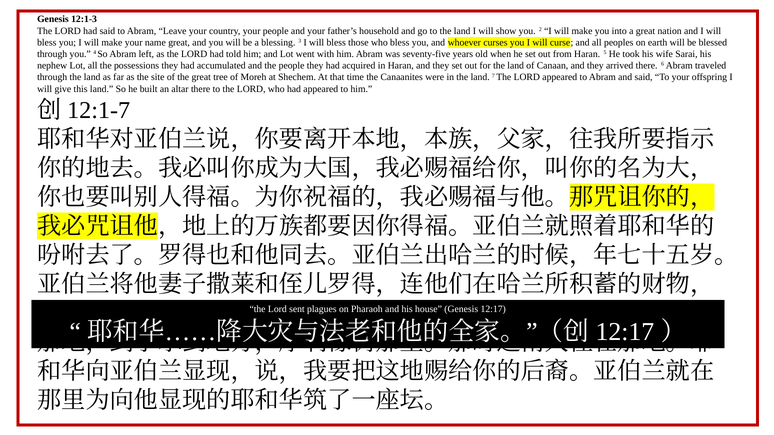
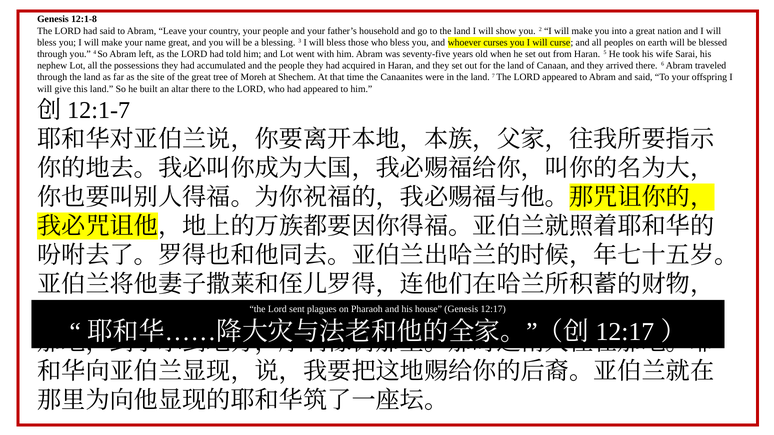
12:1-3: 12:1-3 -> 12:1-8 (84, 19)
